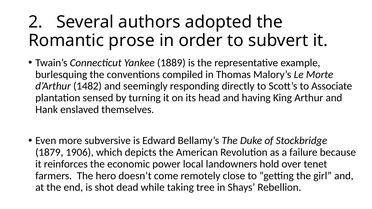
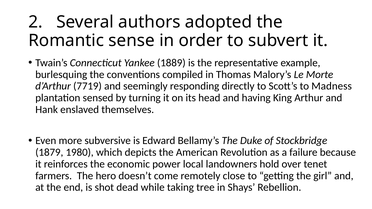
prose: prose -> sense (132, 40)
1482: 1482 -> 7719 (88, 86)
Associate: Associate -> Madness (332, 86)
1906: 1906 -> 1980 (80, 153)
